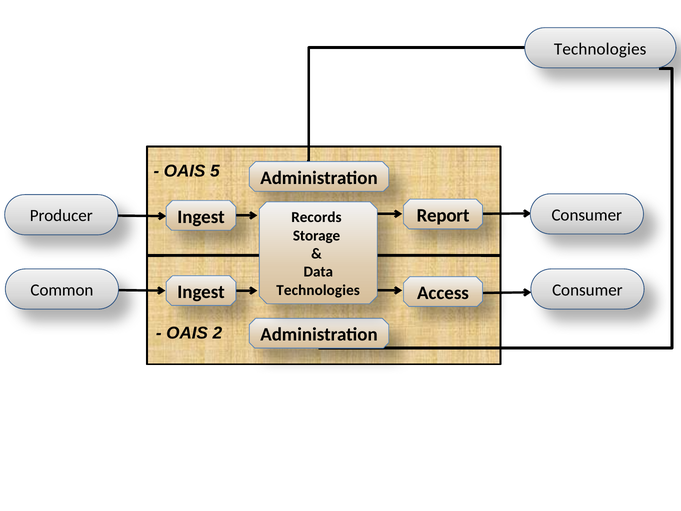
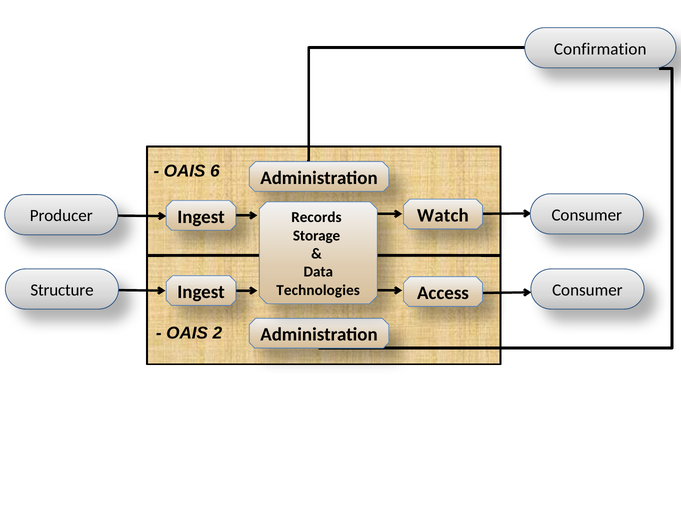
Technologies: Technologies -> Confirmation (600, 49)
5: 5 -> 6 (215, 171)
Report: Report -> Watch (443, 215)
Common: Common -> Structure (62, 290)
